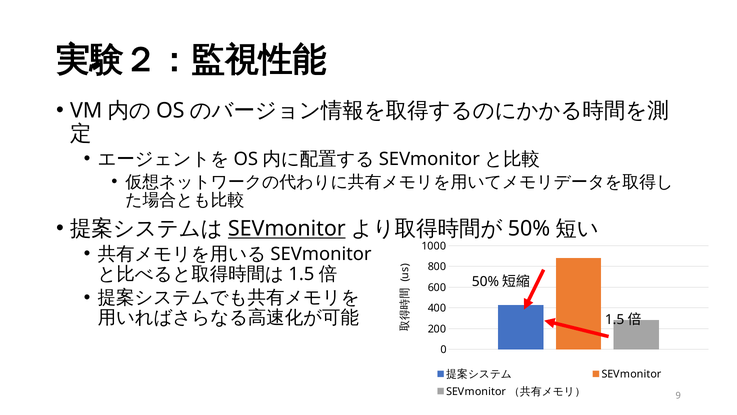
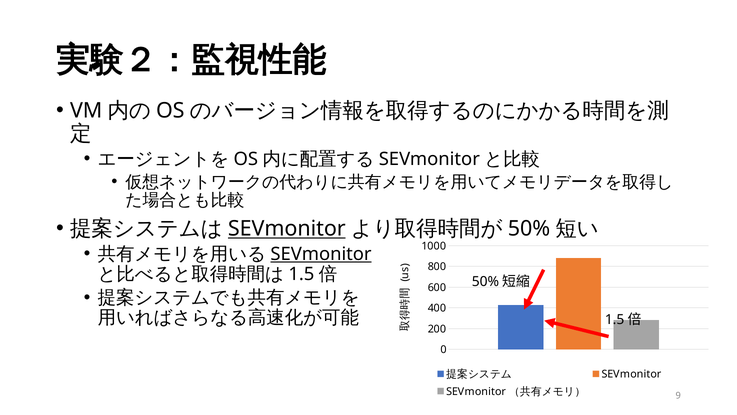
SEVmonitor underline: none -> present (321, 254)
